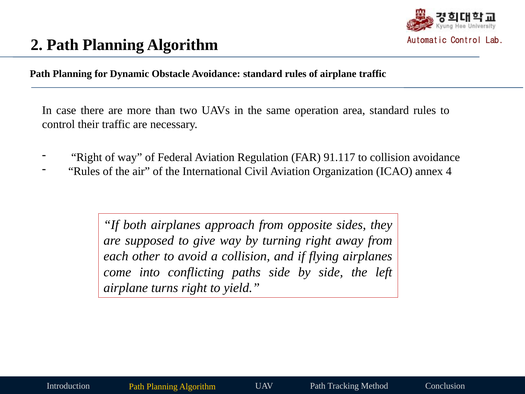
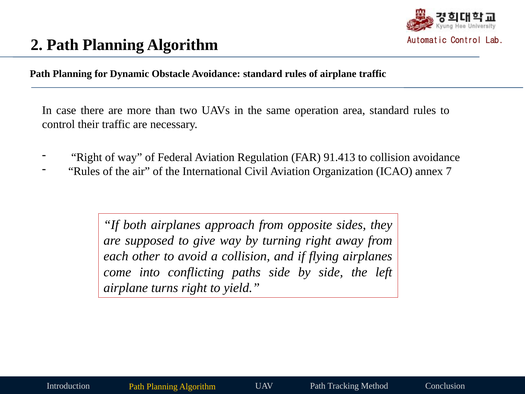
91.117: 91.117 -> 91.413 (339, 157)
4: 4 -> 7 (449, 171)
